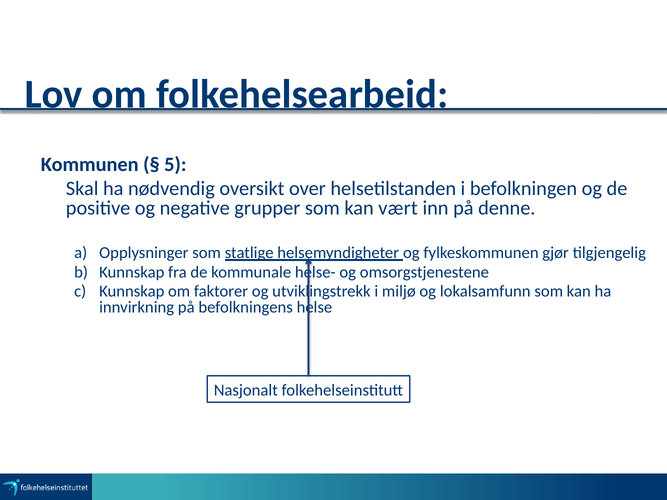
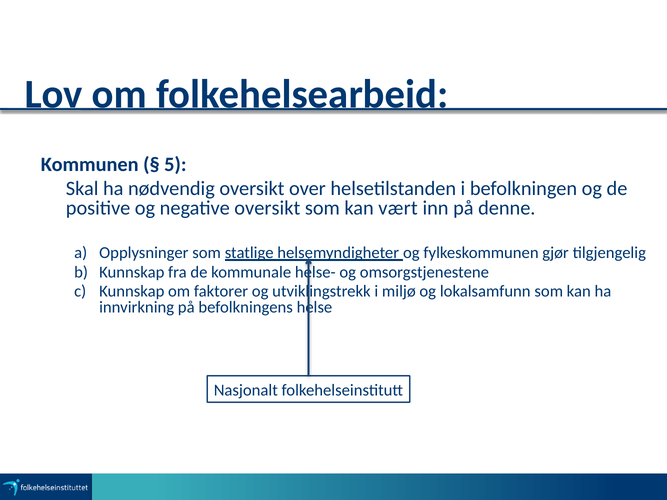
negative grupper: grupper -> oversikt (267, 208)
